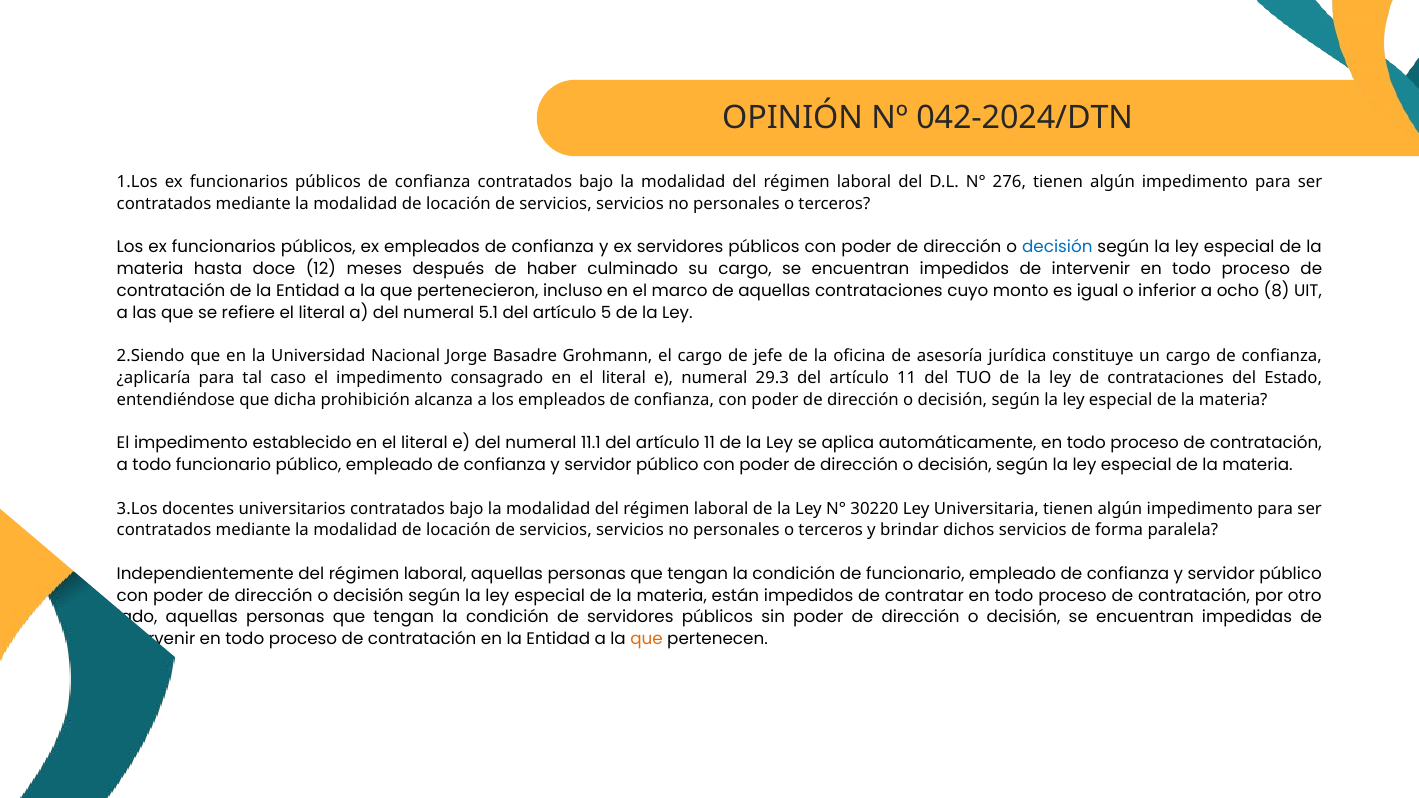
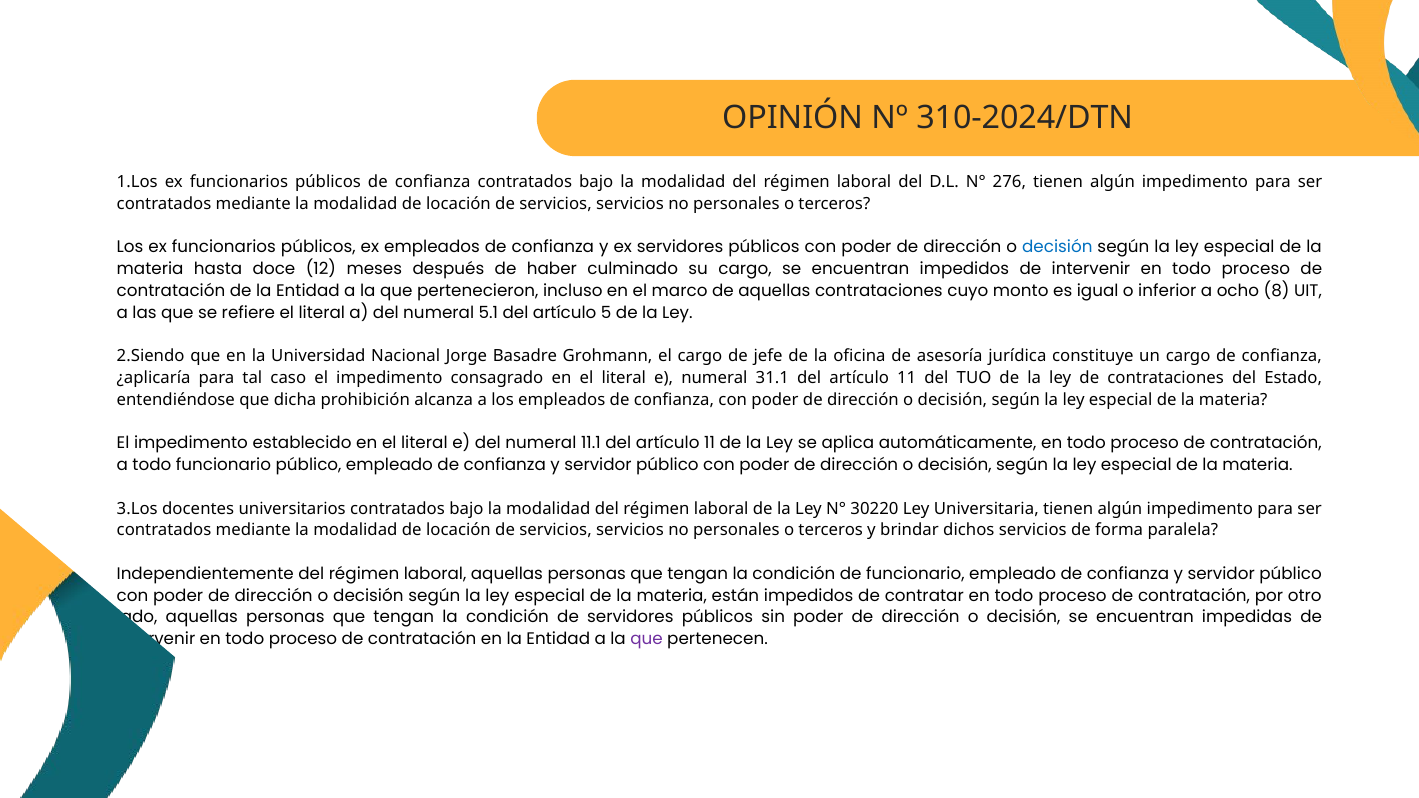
042-2024/DTN: 042-2024/DTN -> 310-2024/DTN (1025, 117)
29.3: 29.3 -> 31.1 (772, 378)
que colour: orange -> purple (646, 639)
